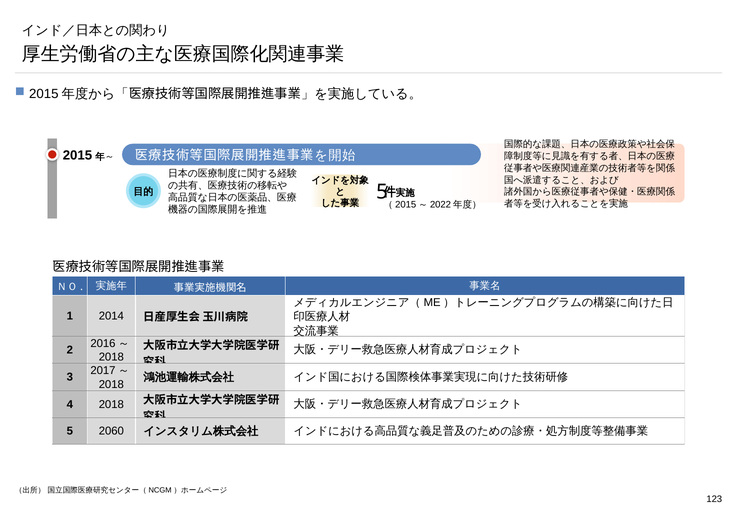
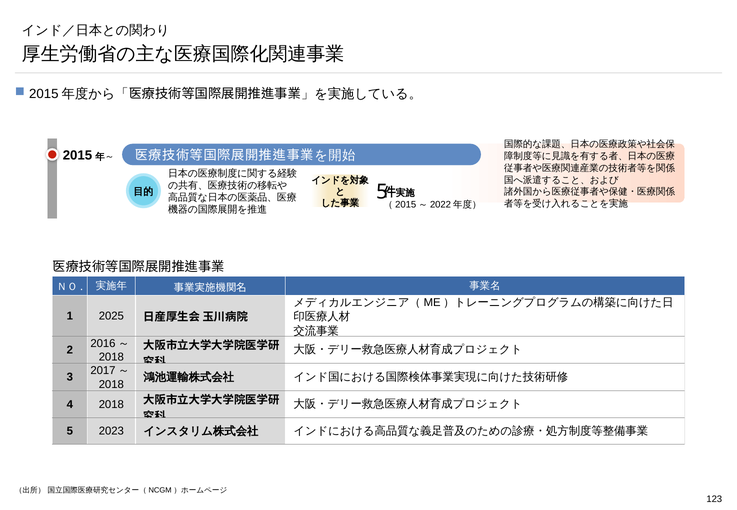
2014: 2014 -> 2025 (111, 316)
2060: 2060 -> 2023 (111, 431)
